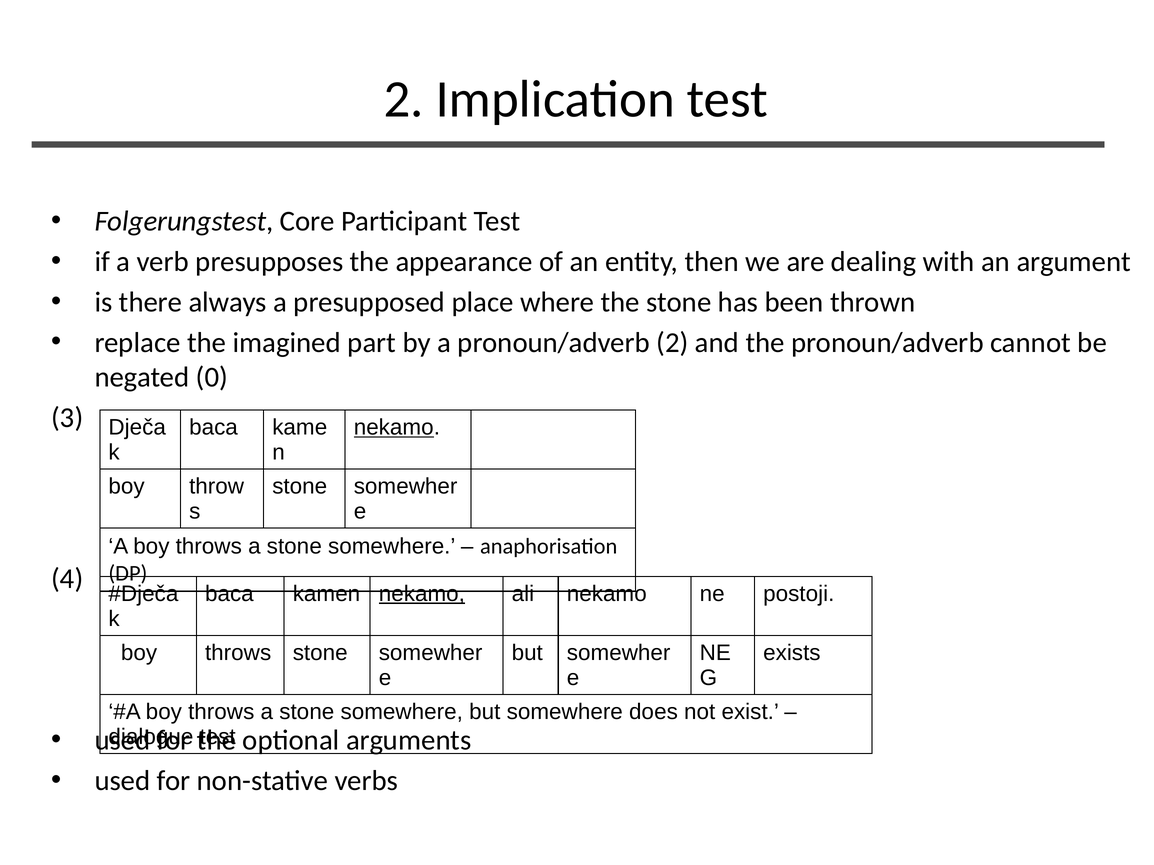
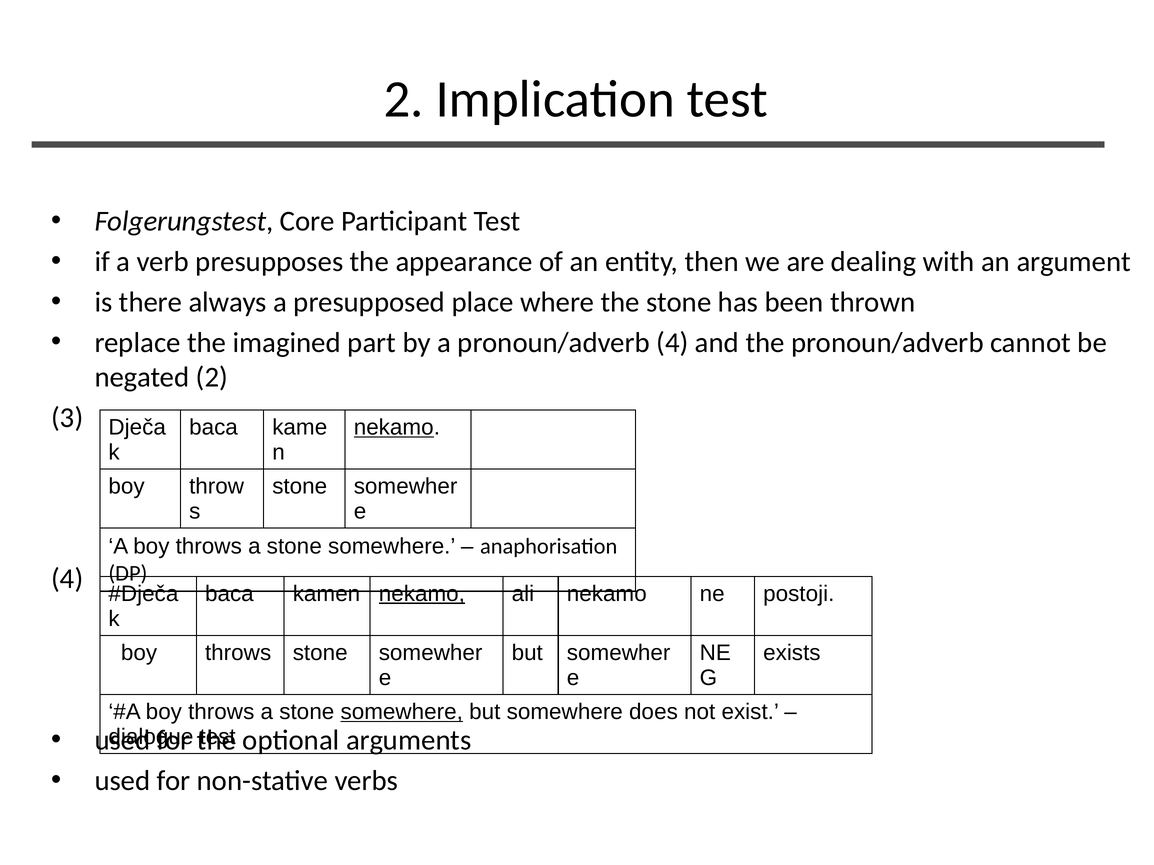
pronoun/adverb 2: 2 -> 4 (672, 343)
negated 0: 0 -> 2 (212, 377)
somewhere underline: none -> present (402, 712)
